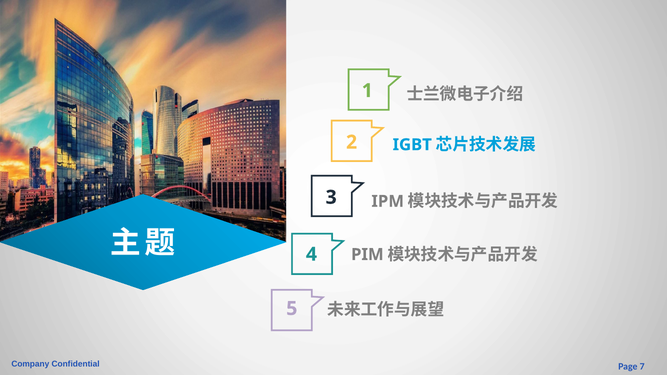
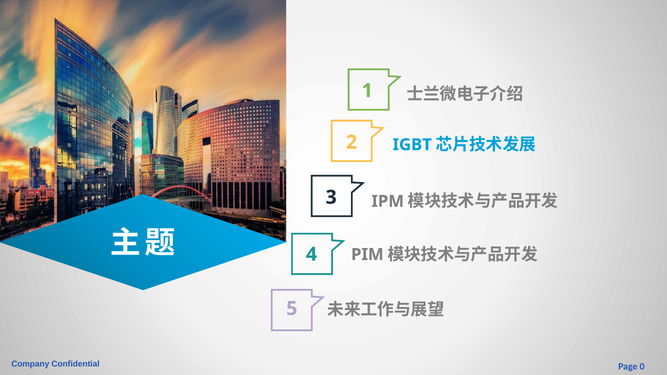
7: 7 -> 0 (642, 367)
